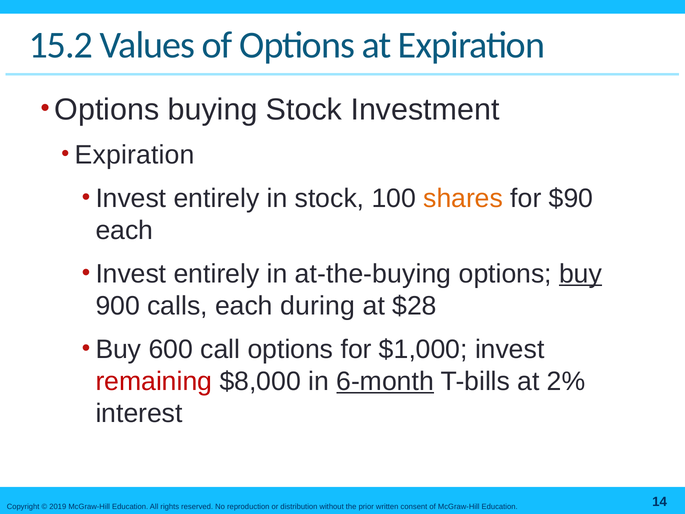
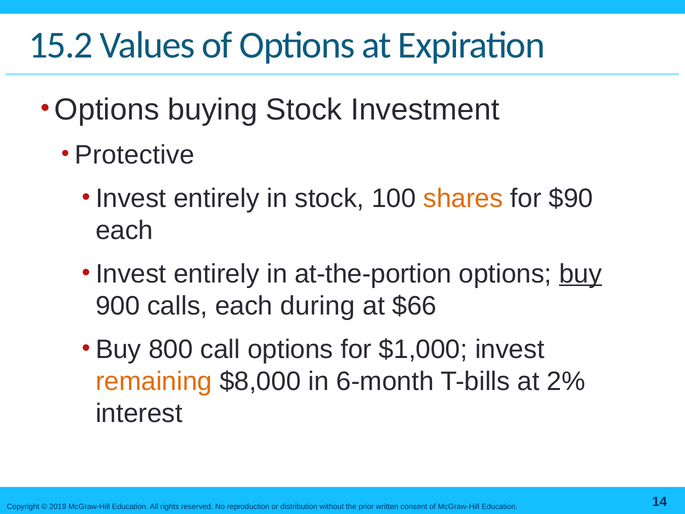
Expiration: Expiration -> Protective (135, 155)
at-the-buying: at-the-buying -> at-the-portion (373, 274)
$28: $28 -> $66 (415, 306)
600: 600 -> 800 (171, 349)
remaining colour: red -> orange (154, 381)
6-month underline: present -> none (385, 381)
